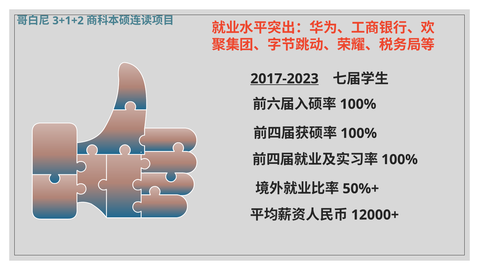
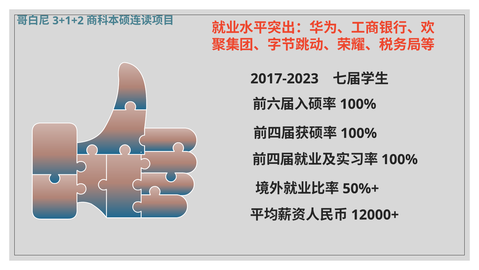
2017-2023 underline: present -> none (285, 79)
